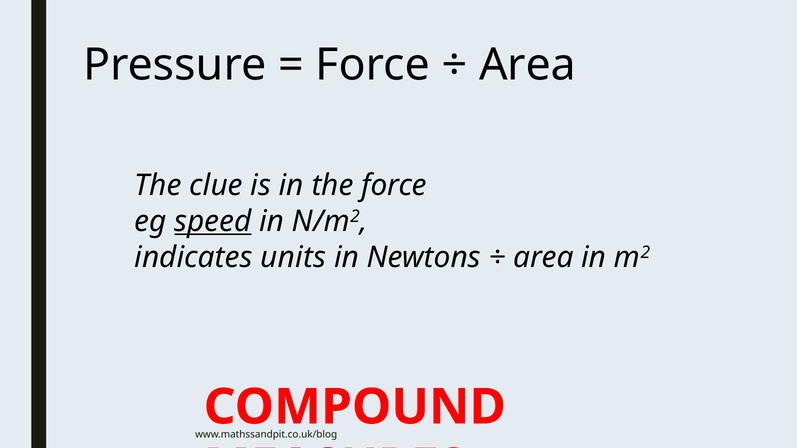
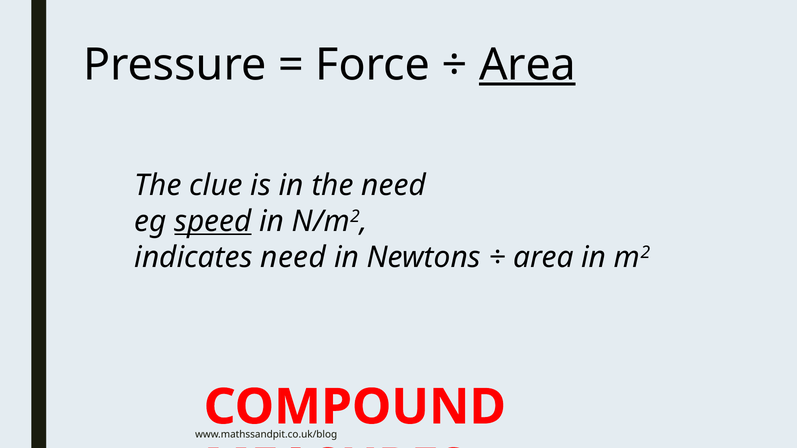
Area underline: none -> present (528, 65)
the force: force -> need (394, 186)
indicates units: units -> need (293, 257)
